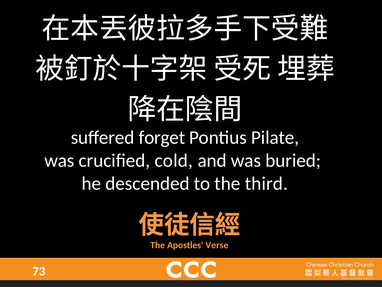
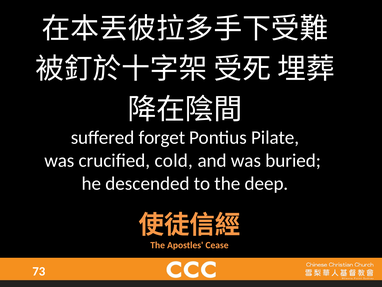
third: third -> deep (266, 183)
Verse: Verse -> Cease (217, 245)
